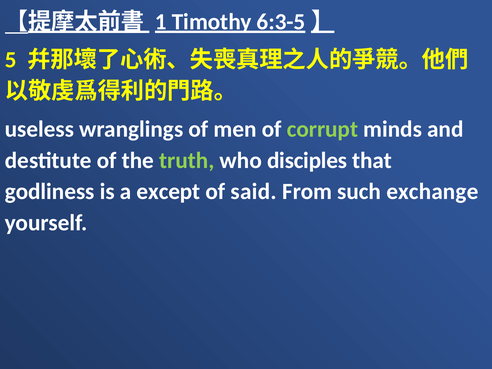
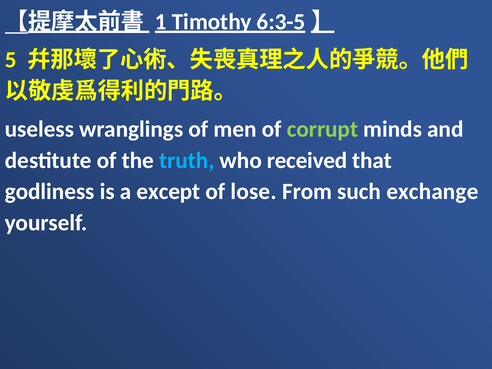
truth colour: light green -> light blue (187, 160)
disciples: disciples -> received (307, 160)
said: said -> lose (254, 192)
